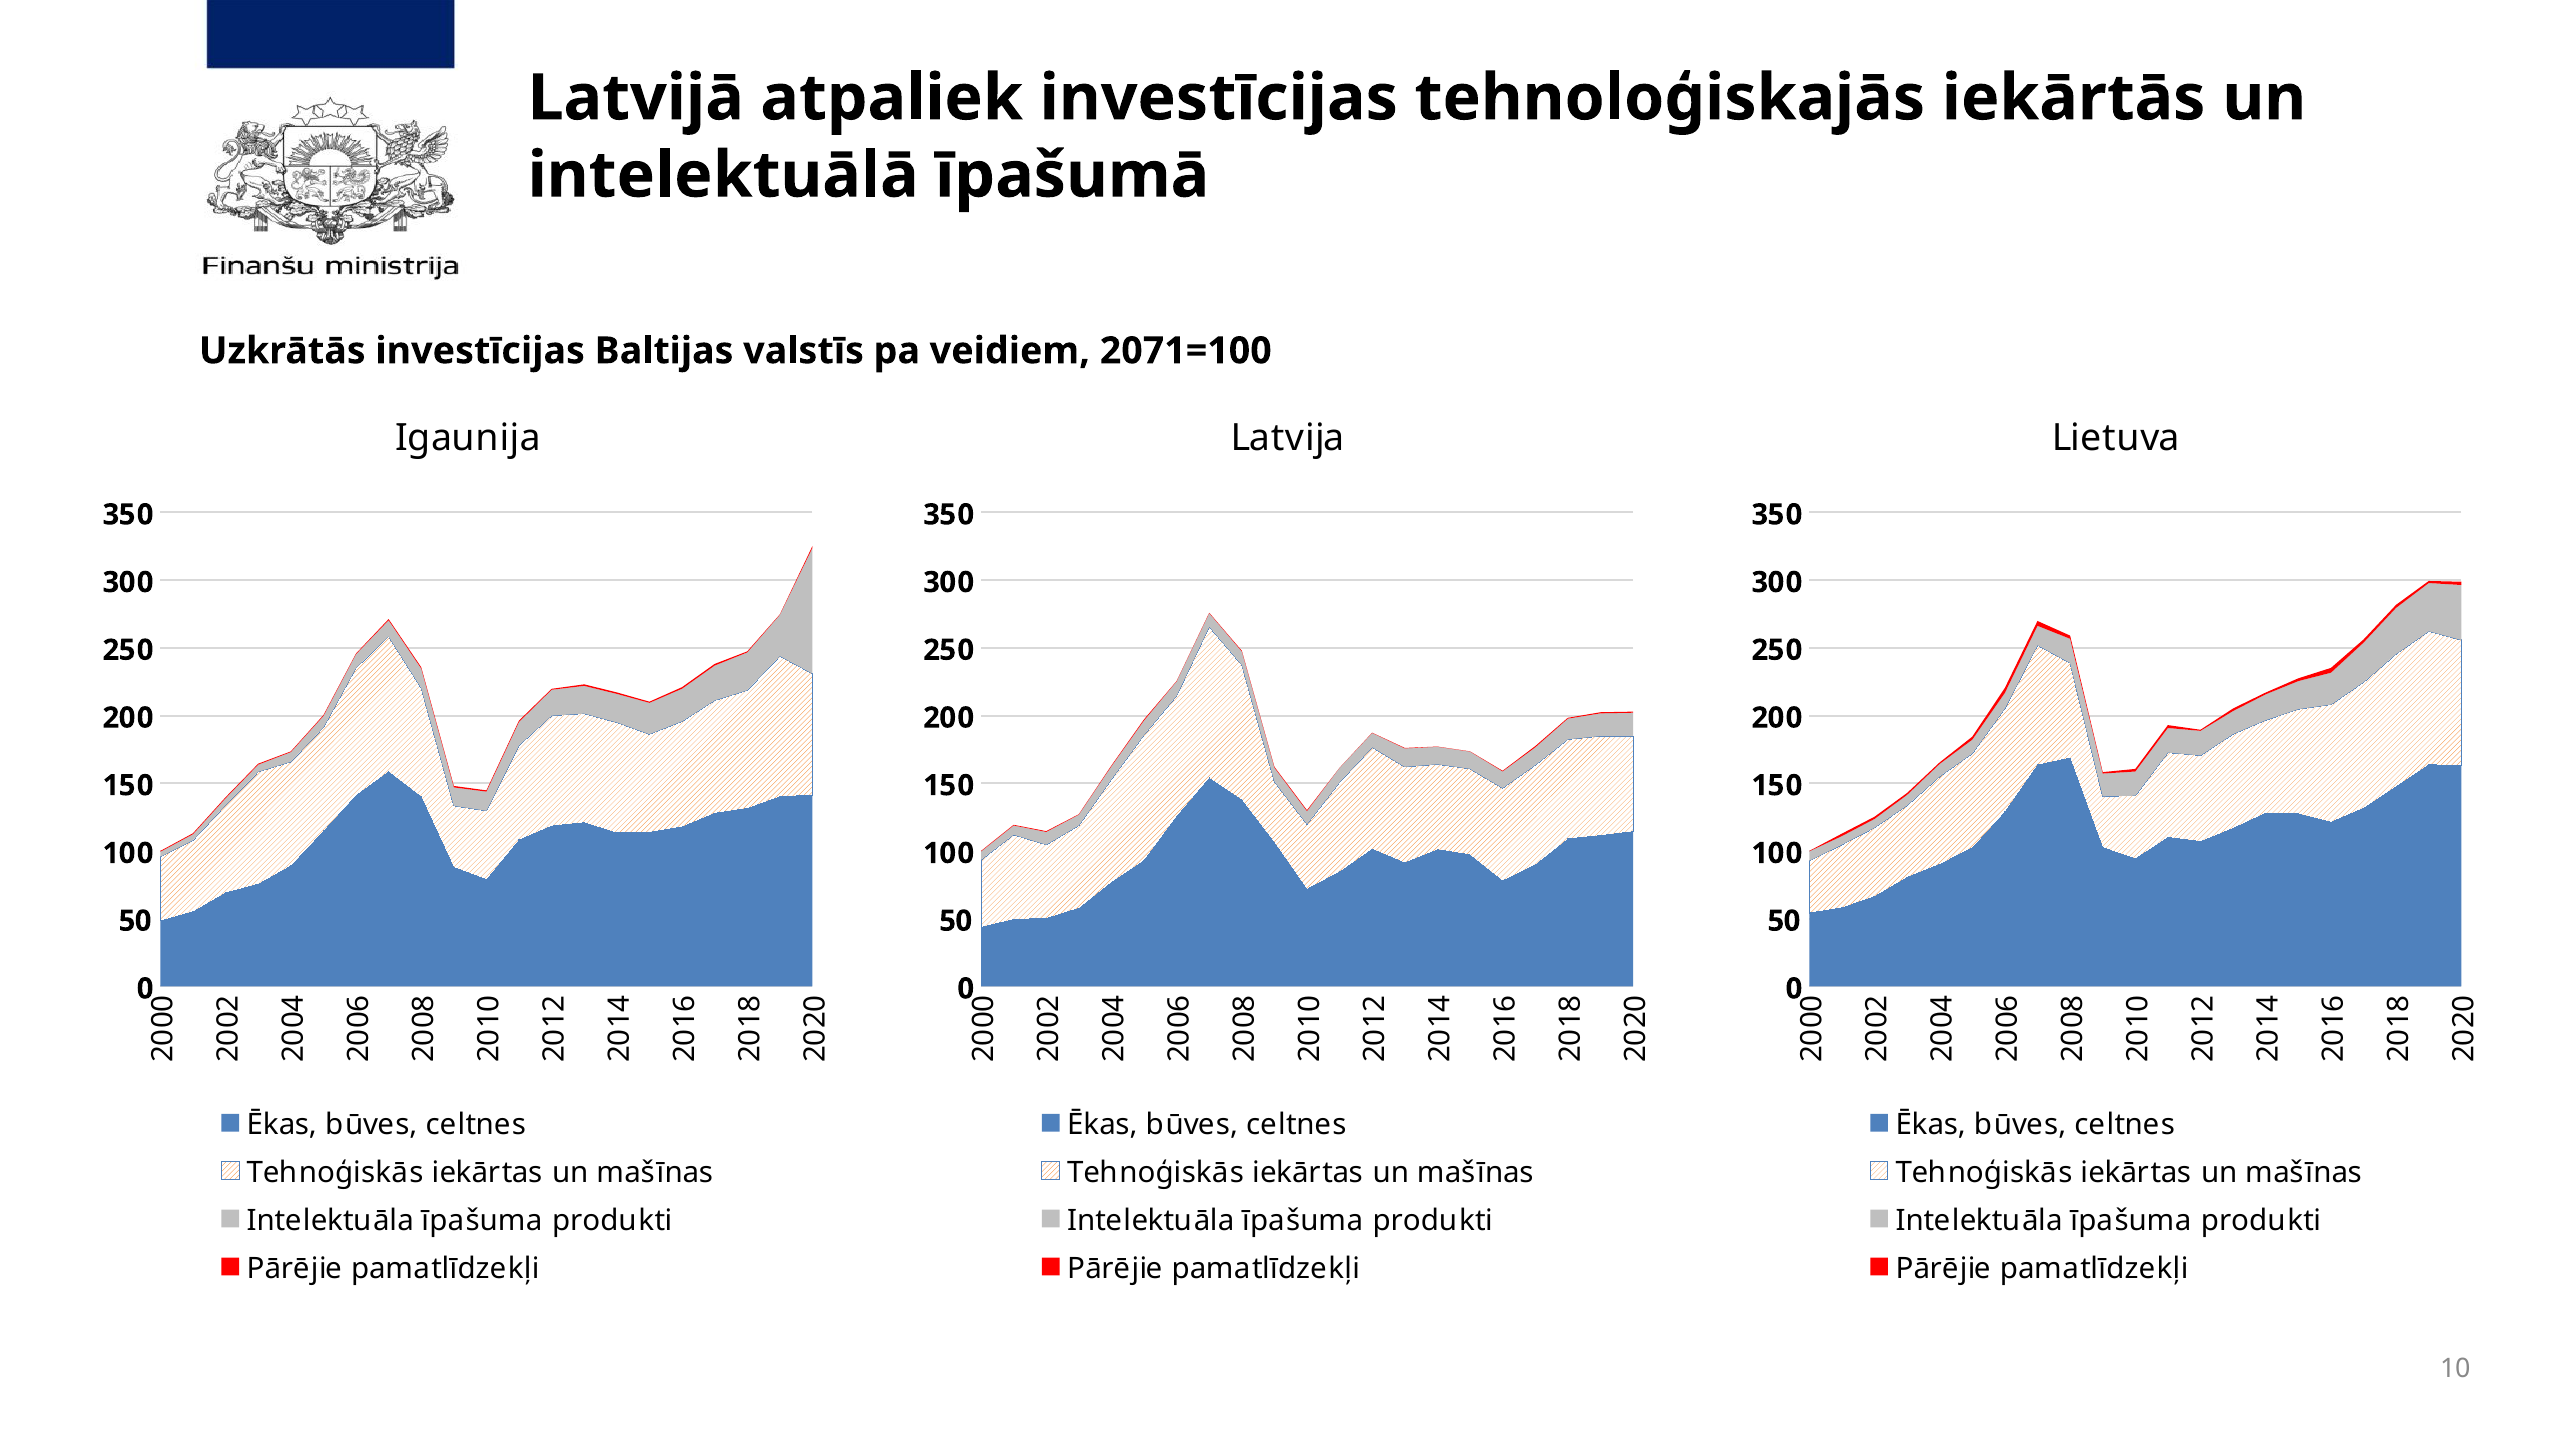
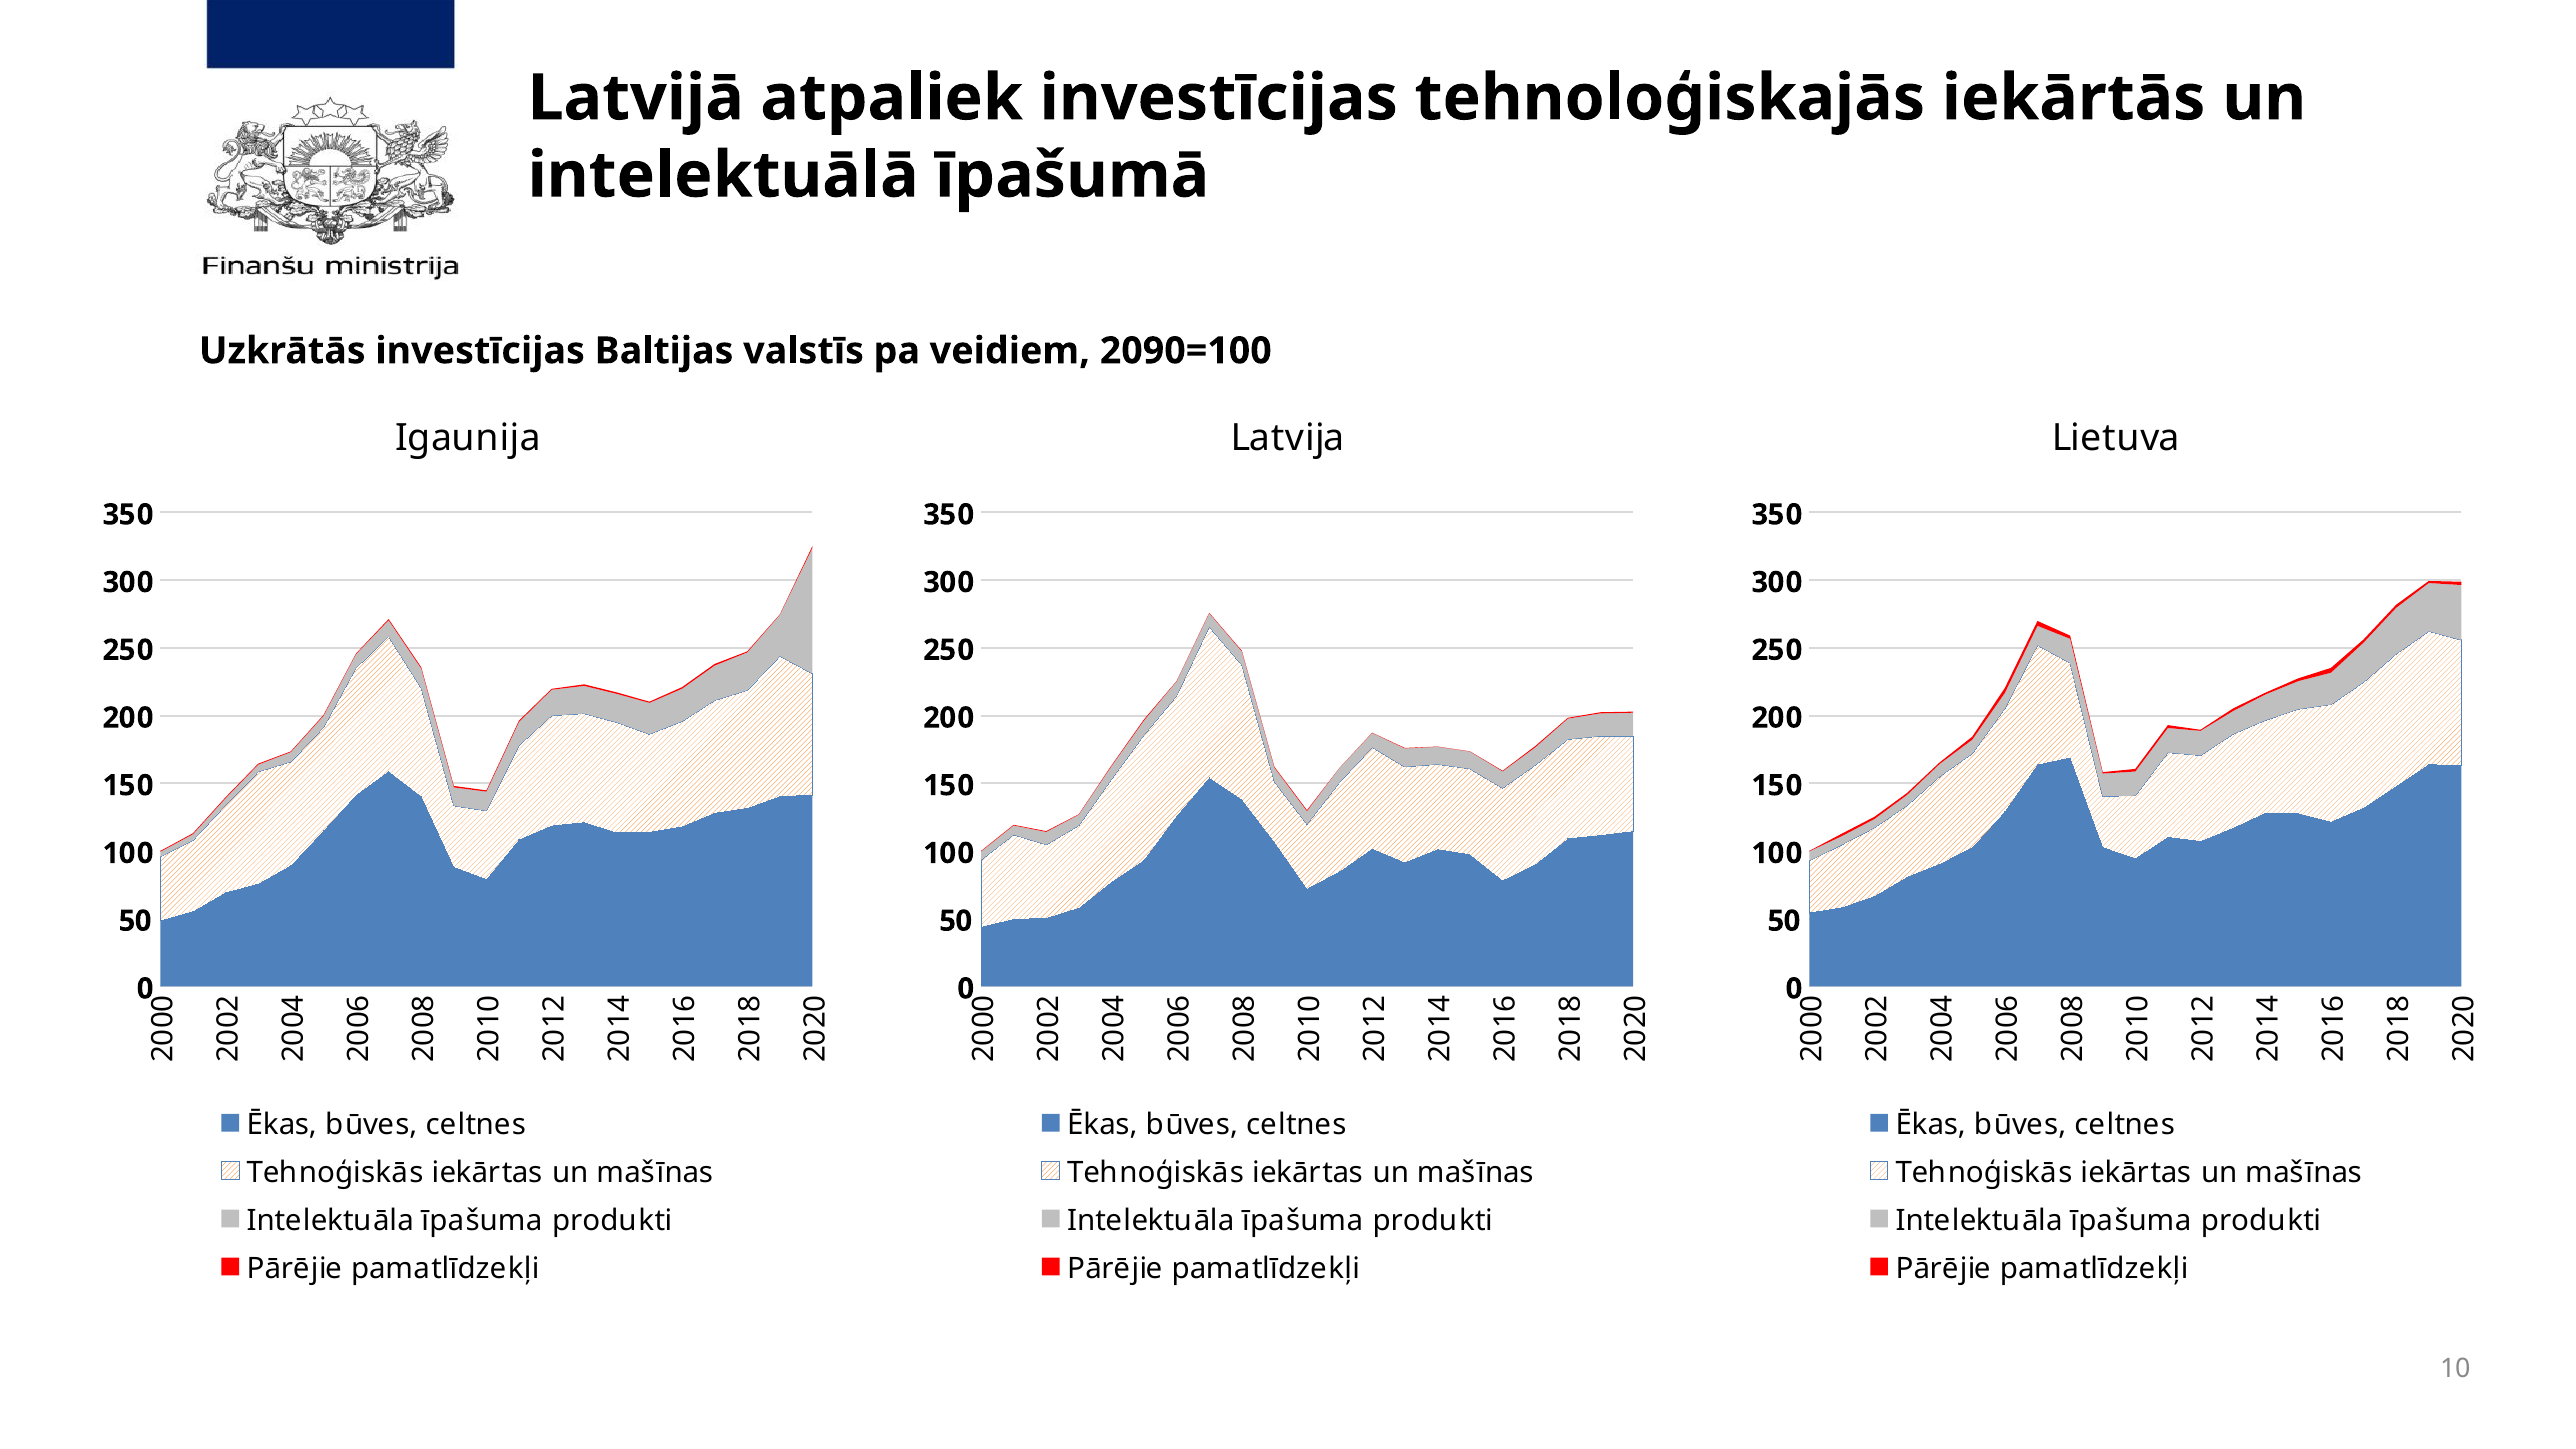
2071=100: 2071=100 -> 2090=100 (1186, 351)
